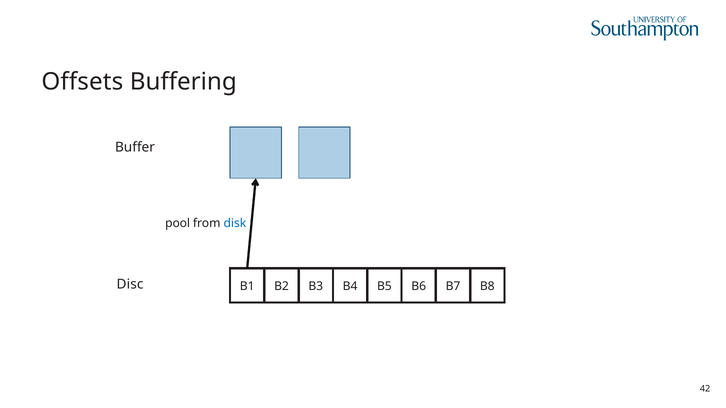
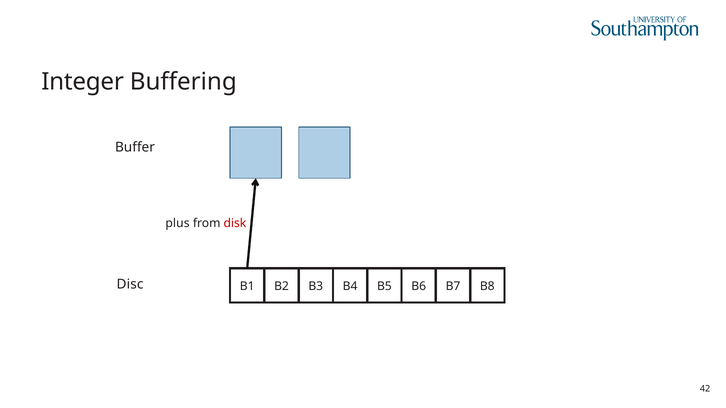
Offsets: Offsets -> Integer (83, 82)
pool: pool -> plus (178, 224)
disk colour: blue -> red (235, 224)
